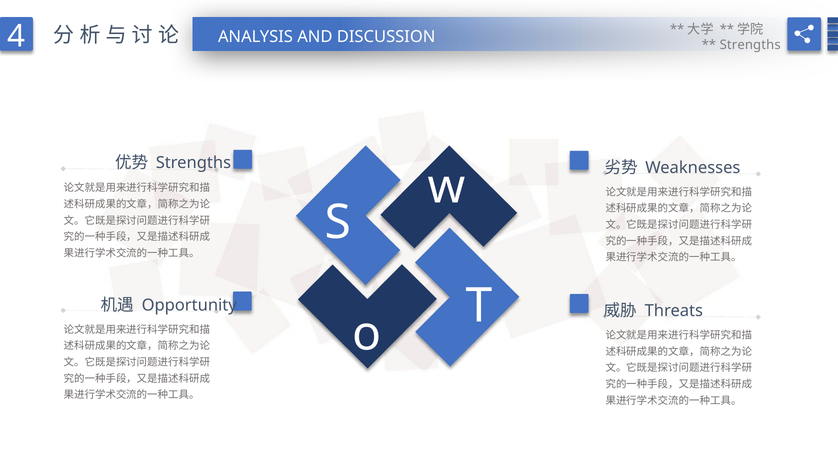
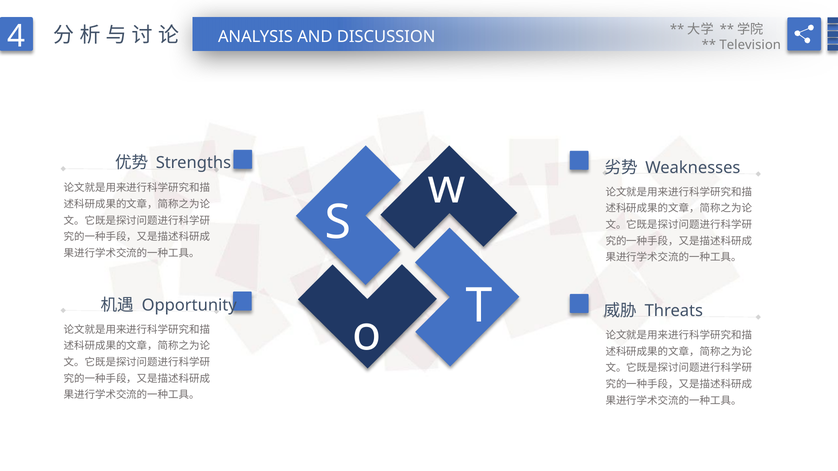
Strengths: Strengths -> Television (750, 45)
